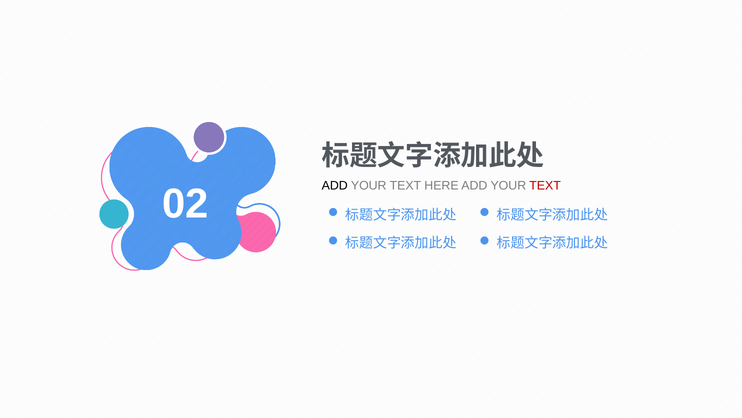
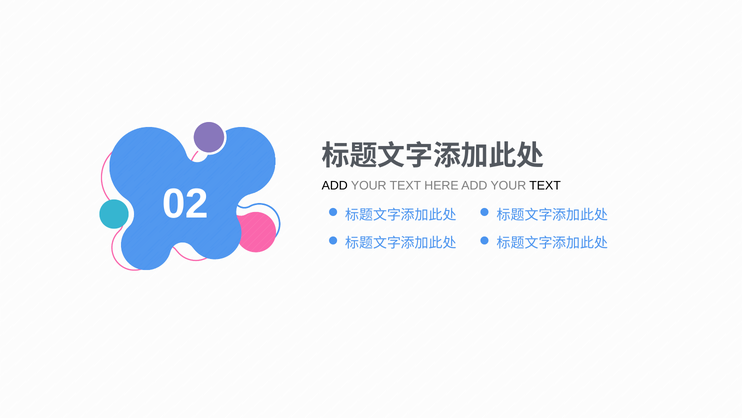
TEXT colour: red -> black (545, 185)
